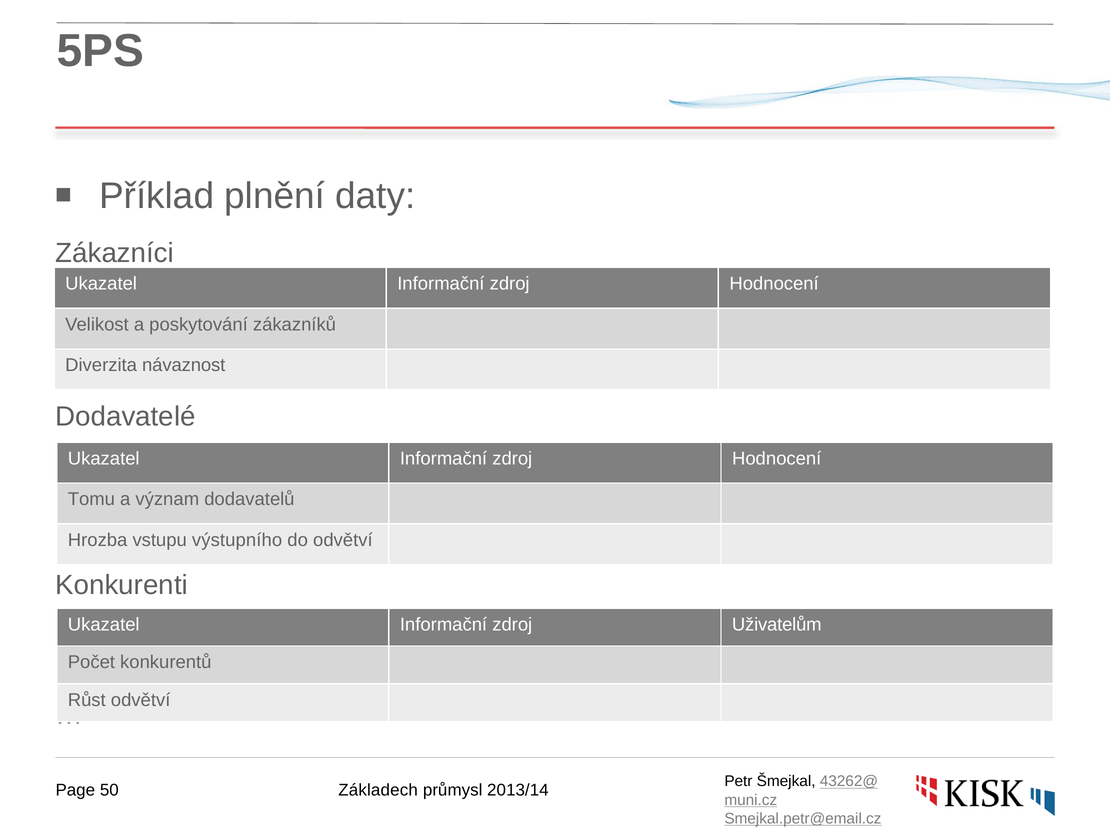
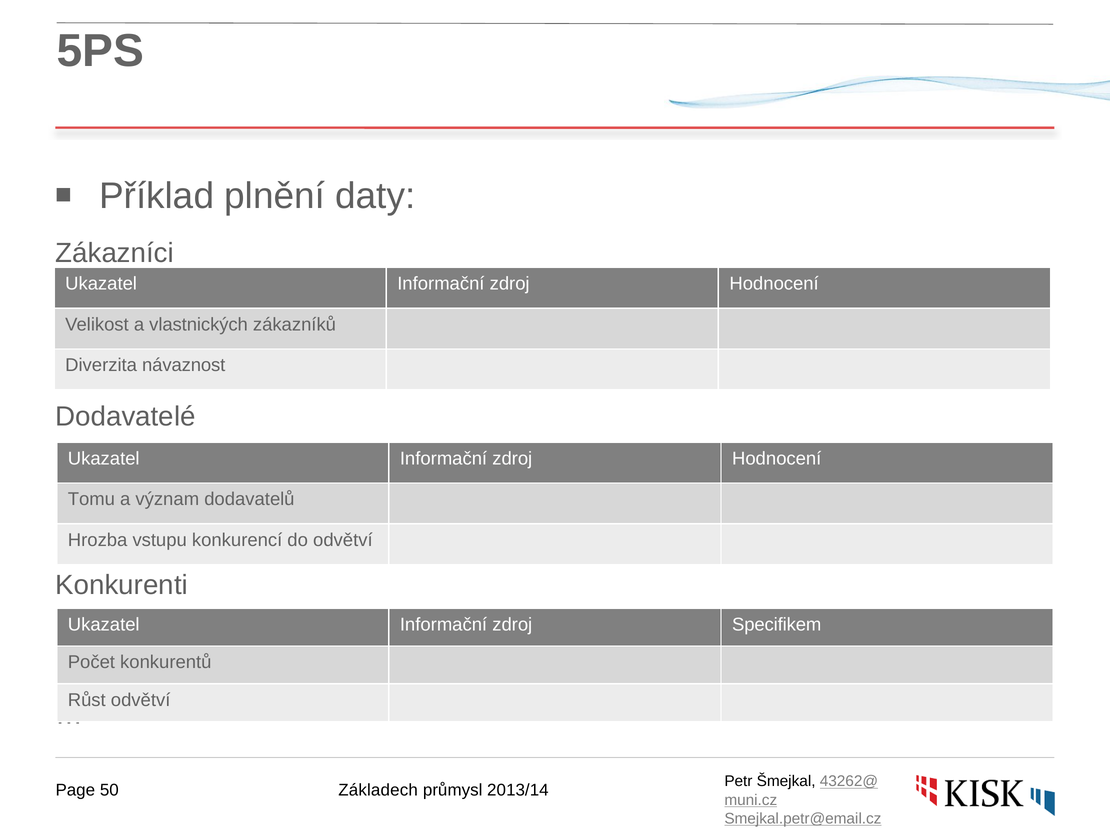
poskytování: poskytování -> vlastnických (199, 325)
výstupního: výstupního -> konkurencí (237, 540)
Uživatelům: Uživatelům -> Specifikem (777, 625)
